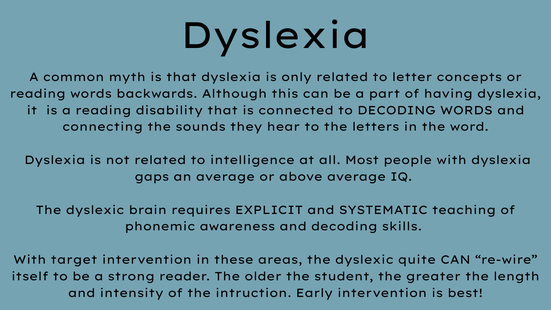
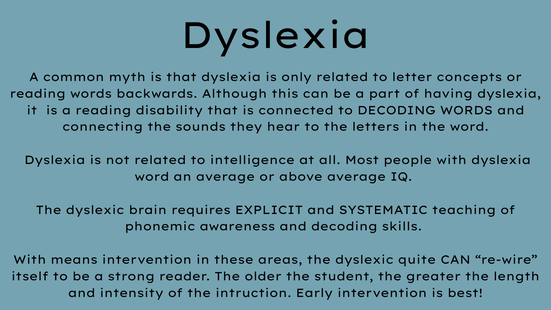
gaps: gaps -> word (152, 177)
target: target -> means (74, 260)
